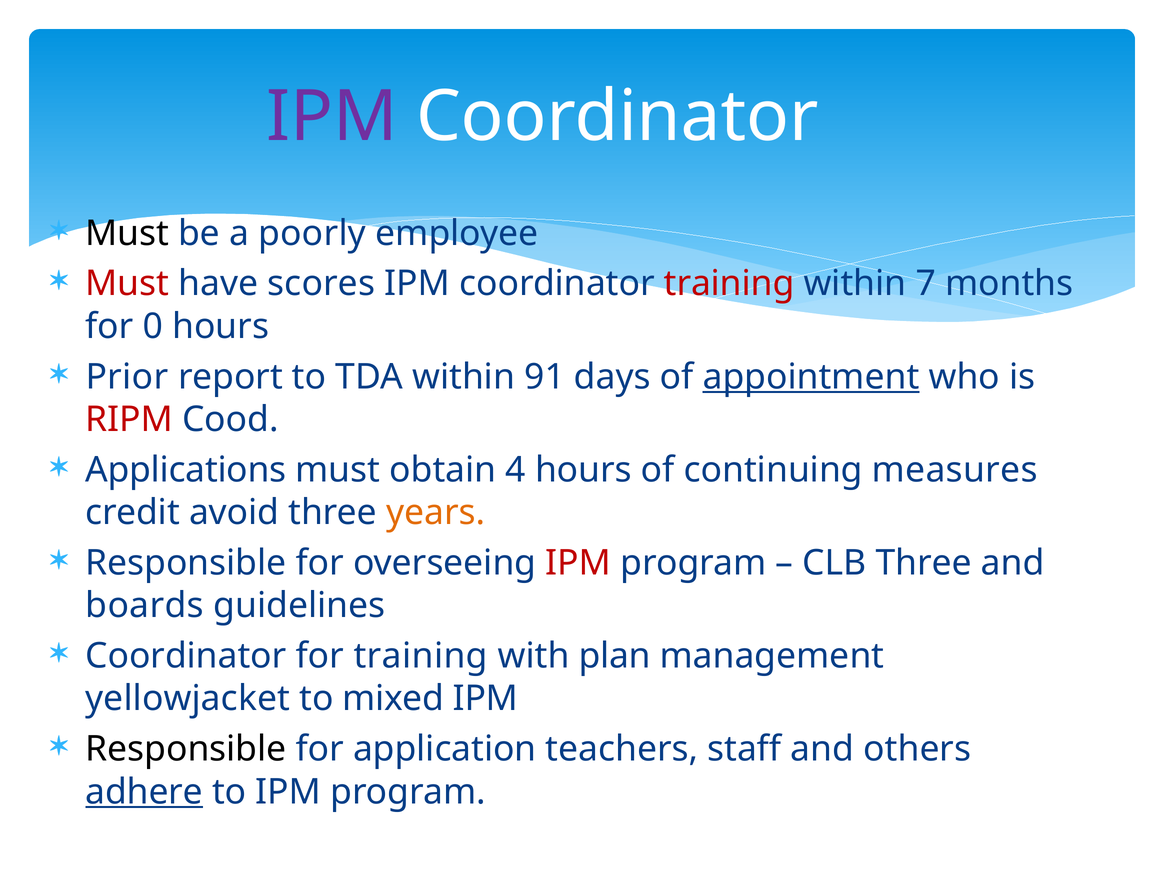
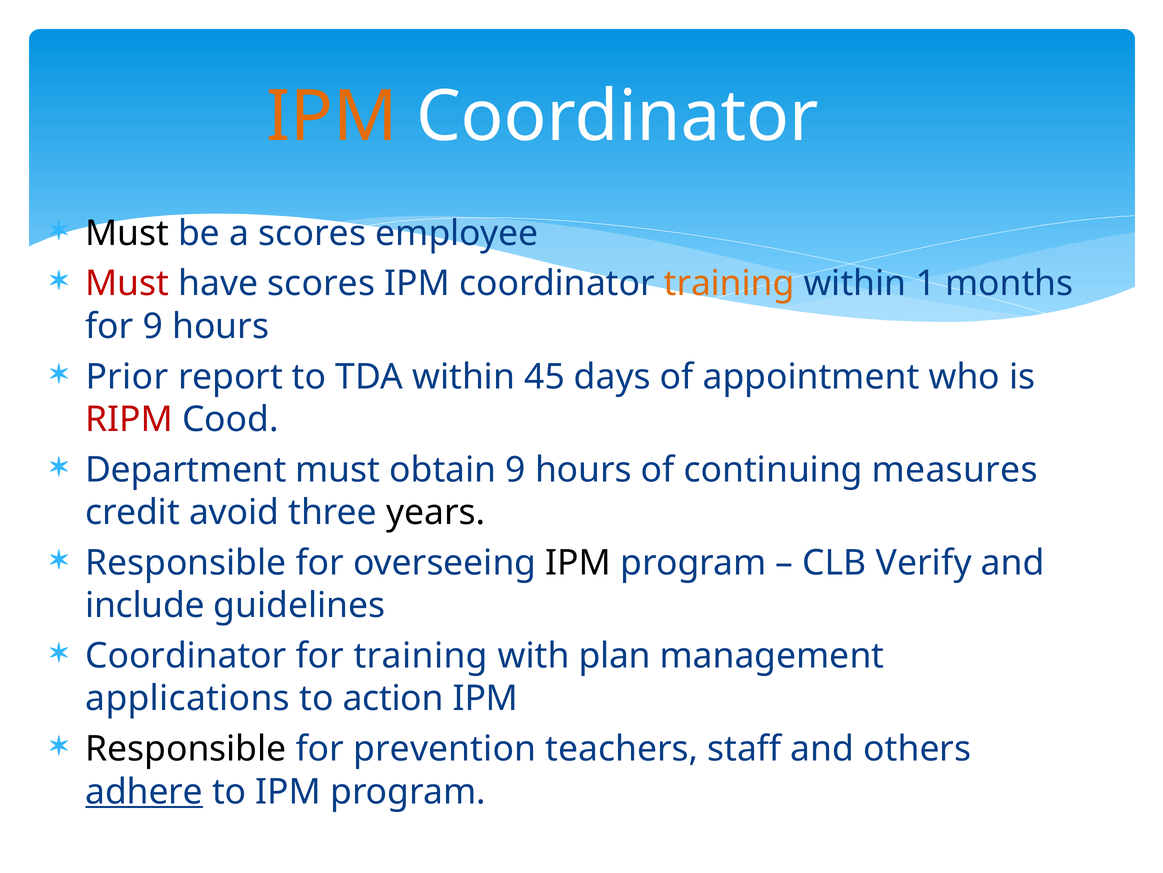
IPM colour: purple -> orange (332, 116)
a poorly: poorly -> scores (312, 233)
training colour: red -> orange (729, 284)
7: 7 -> 1 (926, 284)
for 0: 0 -> 9 (153, 326)
91: 91 -> 45 (545, 377)
appointment underline: present -> none (811, 377)
Applications: Applications -> Department (186, 469)
obtain 4: 4 -> 9 (516, 469)
years colour: orange -> black (436, 512)
IPM colour: red -> black (578, 562)
CLB Three: Three -> Verify (924, 562)
boards: boards -> include (145, 605)
yellowjacket: yellowjacket -> applications (188, 698)
mixed: mixed -> action (393, 698)
application: application -> prevention (445, 748)
